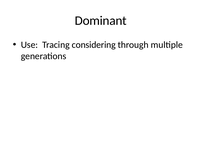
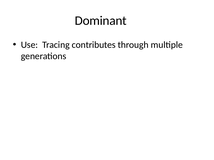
considering: considering -> contributes (94, 45)
